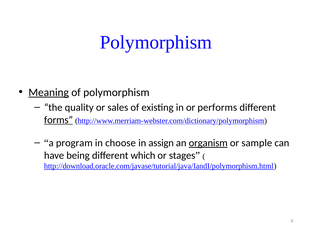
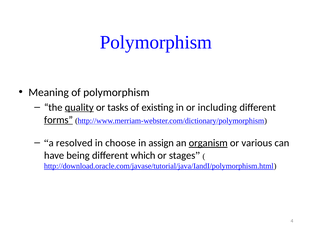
Meaning underline: present -> none (49, 92)
quality underline: none -> present (79, 107)
sales: sales -> tasks (118, 107)
performs: performs -> including (217, 107)
program: program -> resolved (74, 143)
sample: sample -> various (257, 143)
